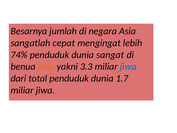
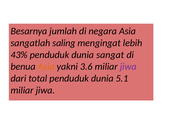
cepat: cepat -> saling (64, 43)
74%: 74% -> 43% (19, 55)
3.3: 3.3 -> 3.6 (86, 66)
jiwa colour: blue -> purple (128, 66)
1.7: 1.7 -> 5.1 (122, 78)
